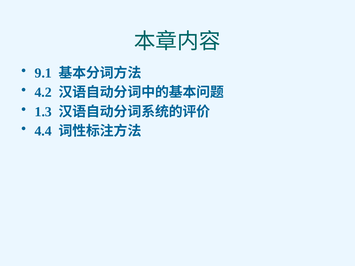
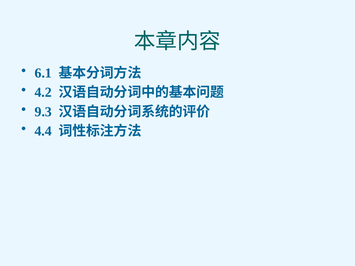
9.1: 9.1 -> 6.1 (43, 73)
1.3: 1.3 -> 9.3 (43, 112)
